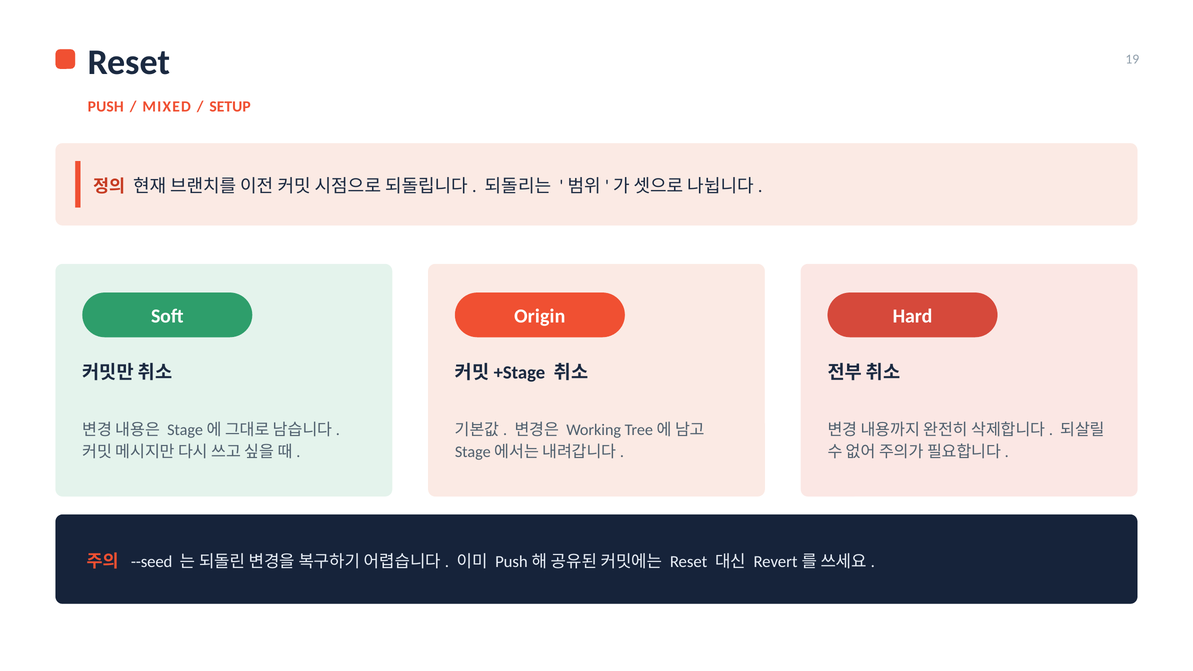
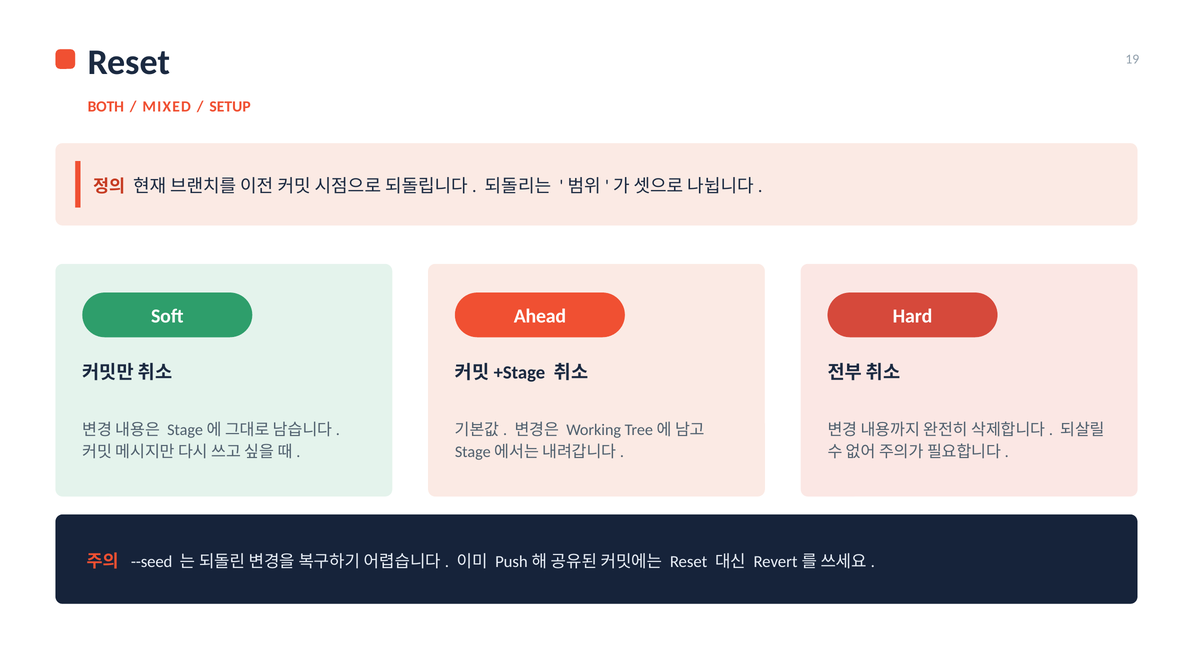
PUSH: PUSH -> BOTH (106, 107)
Origin: Origin -> Ahead (540, 316)
